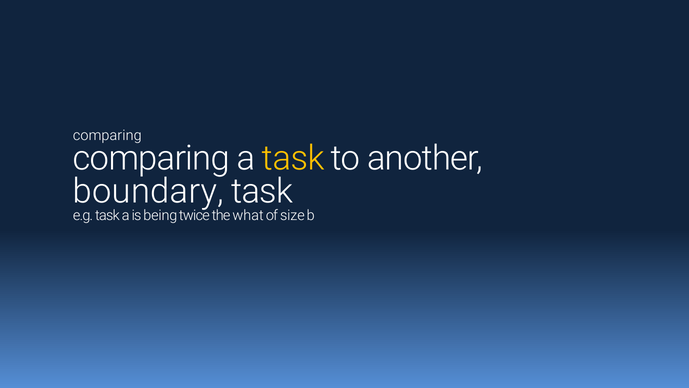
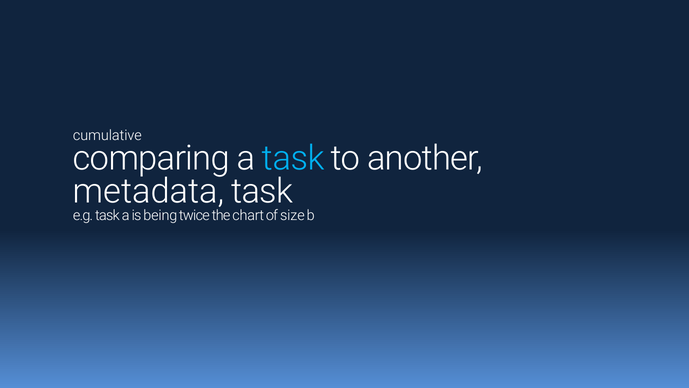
comparing: comparing -> cumulative (107, 136)
task colour: yellow -> light blue (293, 158)
boundary: boundary -> metadata (149, 191)
what: what -> chart (248, 216)
